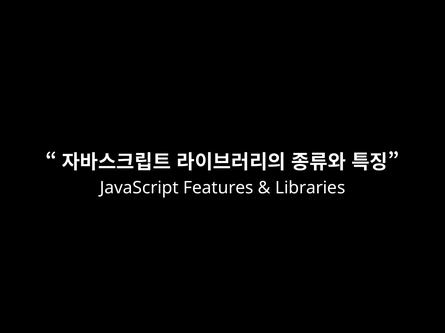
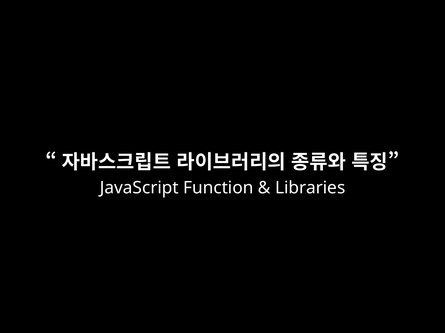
Features: Features -> Function (218, 188)
